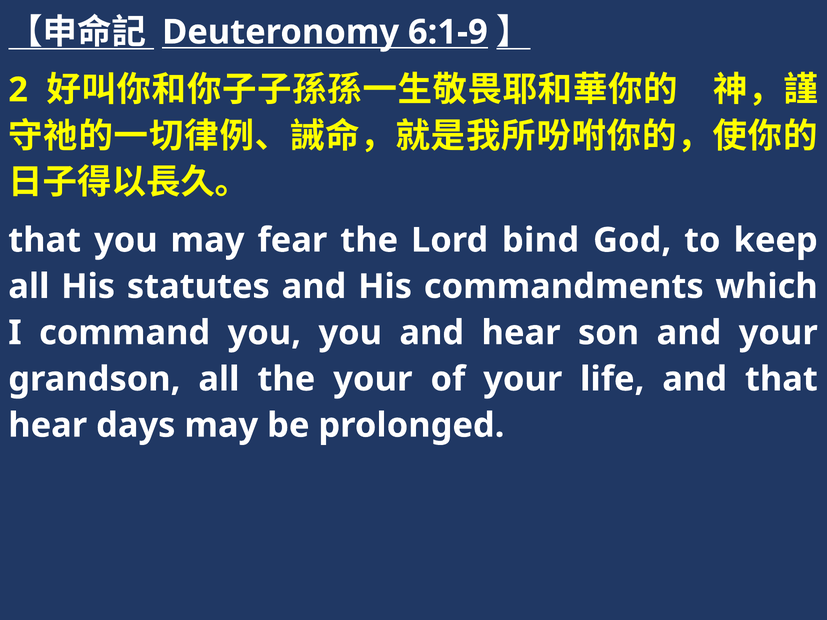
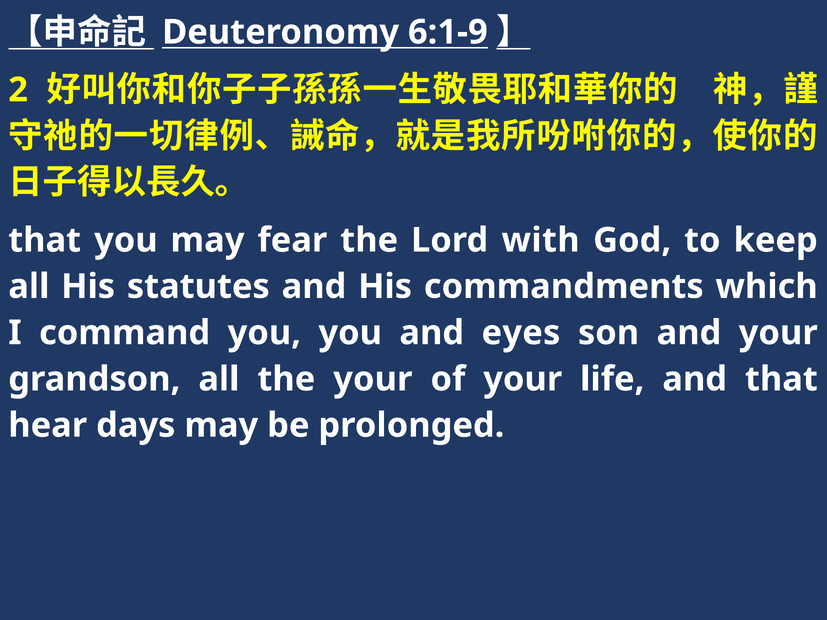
bind: bind -> with (541, 240)
and hear: hear -> eyes (521, 333)
